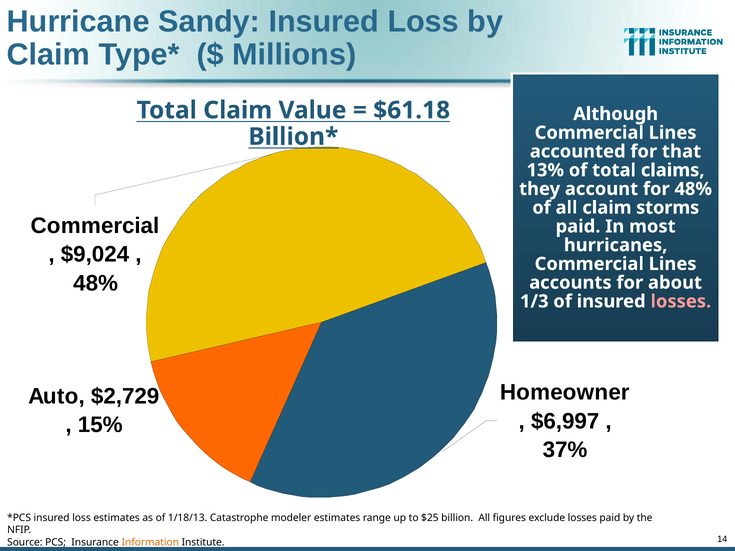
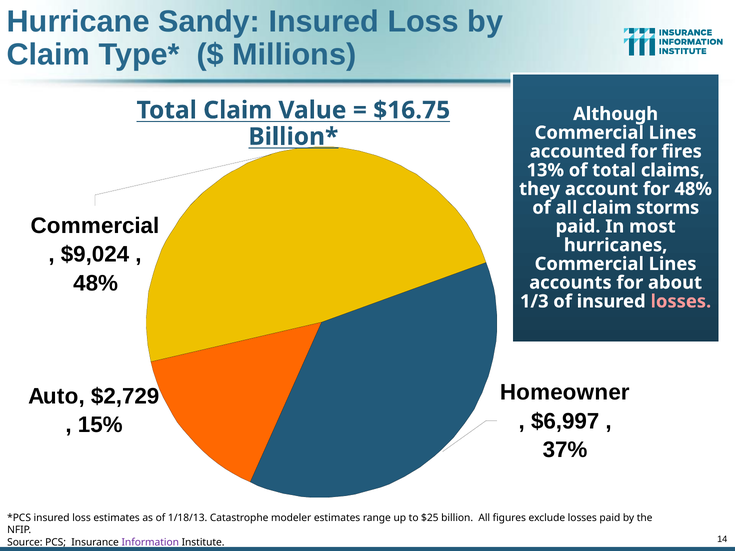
$61.18: $61.18 -> $16.75 (412, 110)
that: that -> fires (682, 152)
Information colour: orange -> purple (150, 542)
